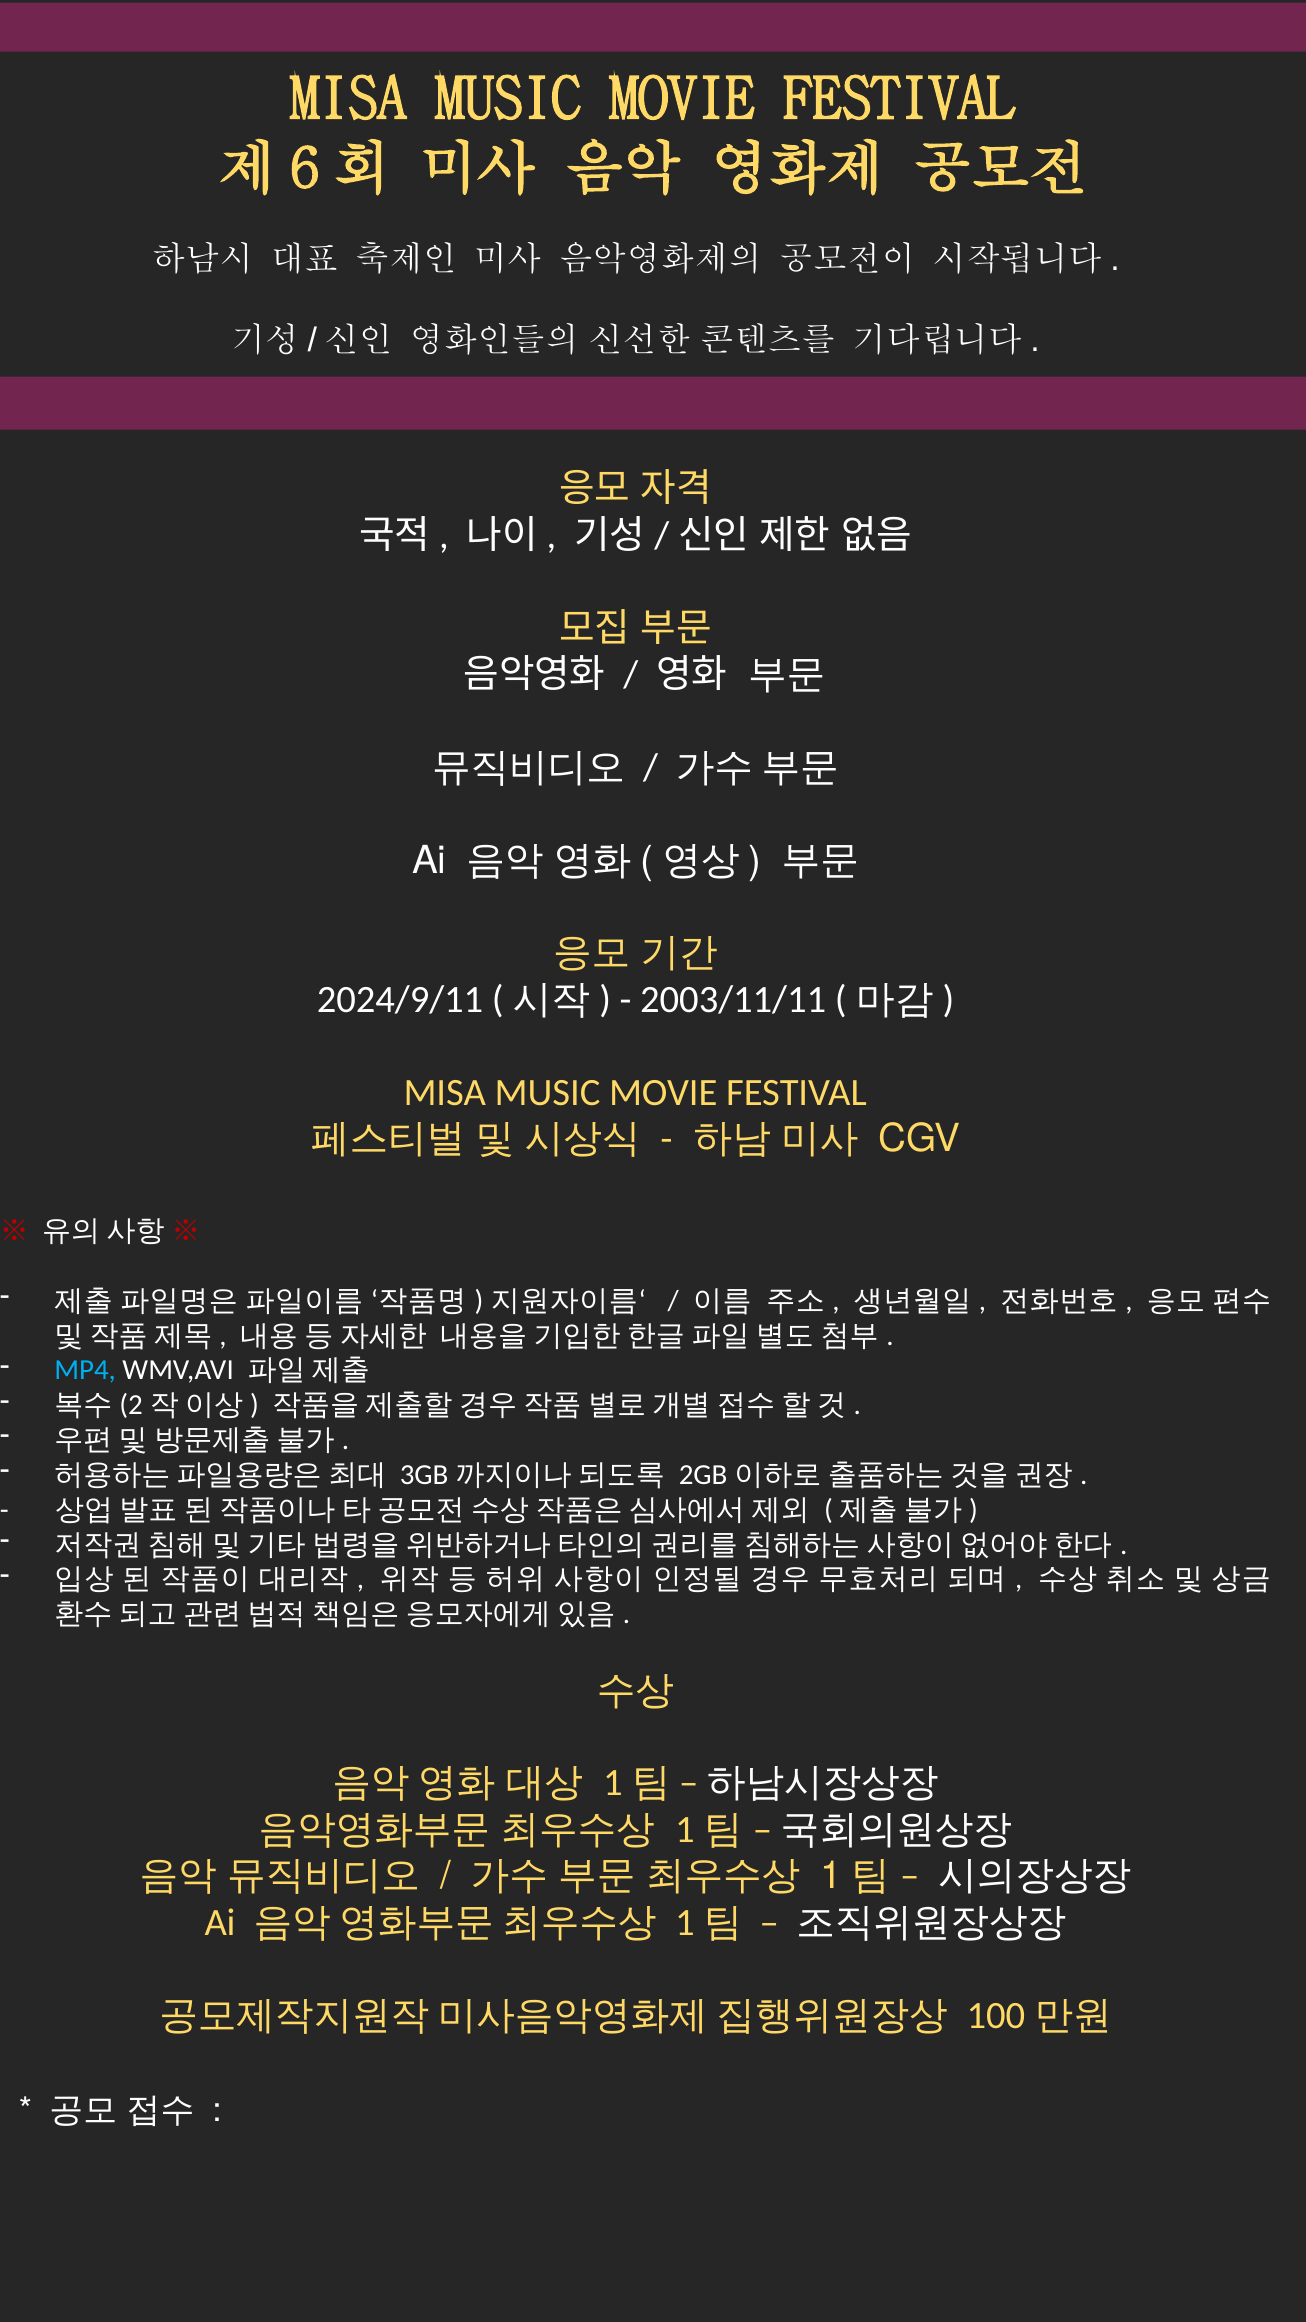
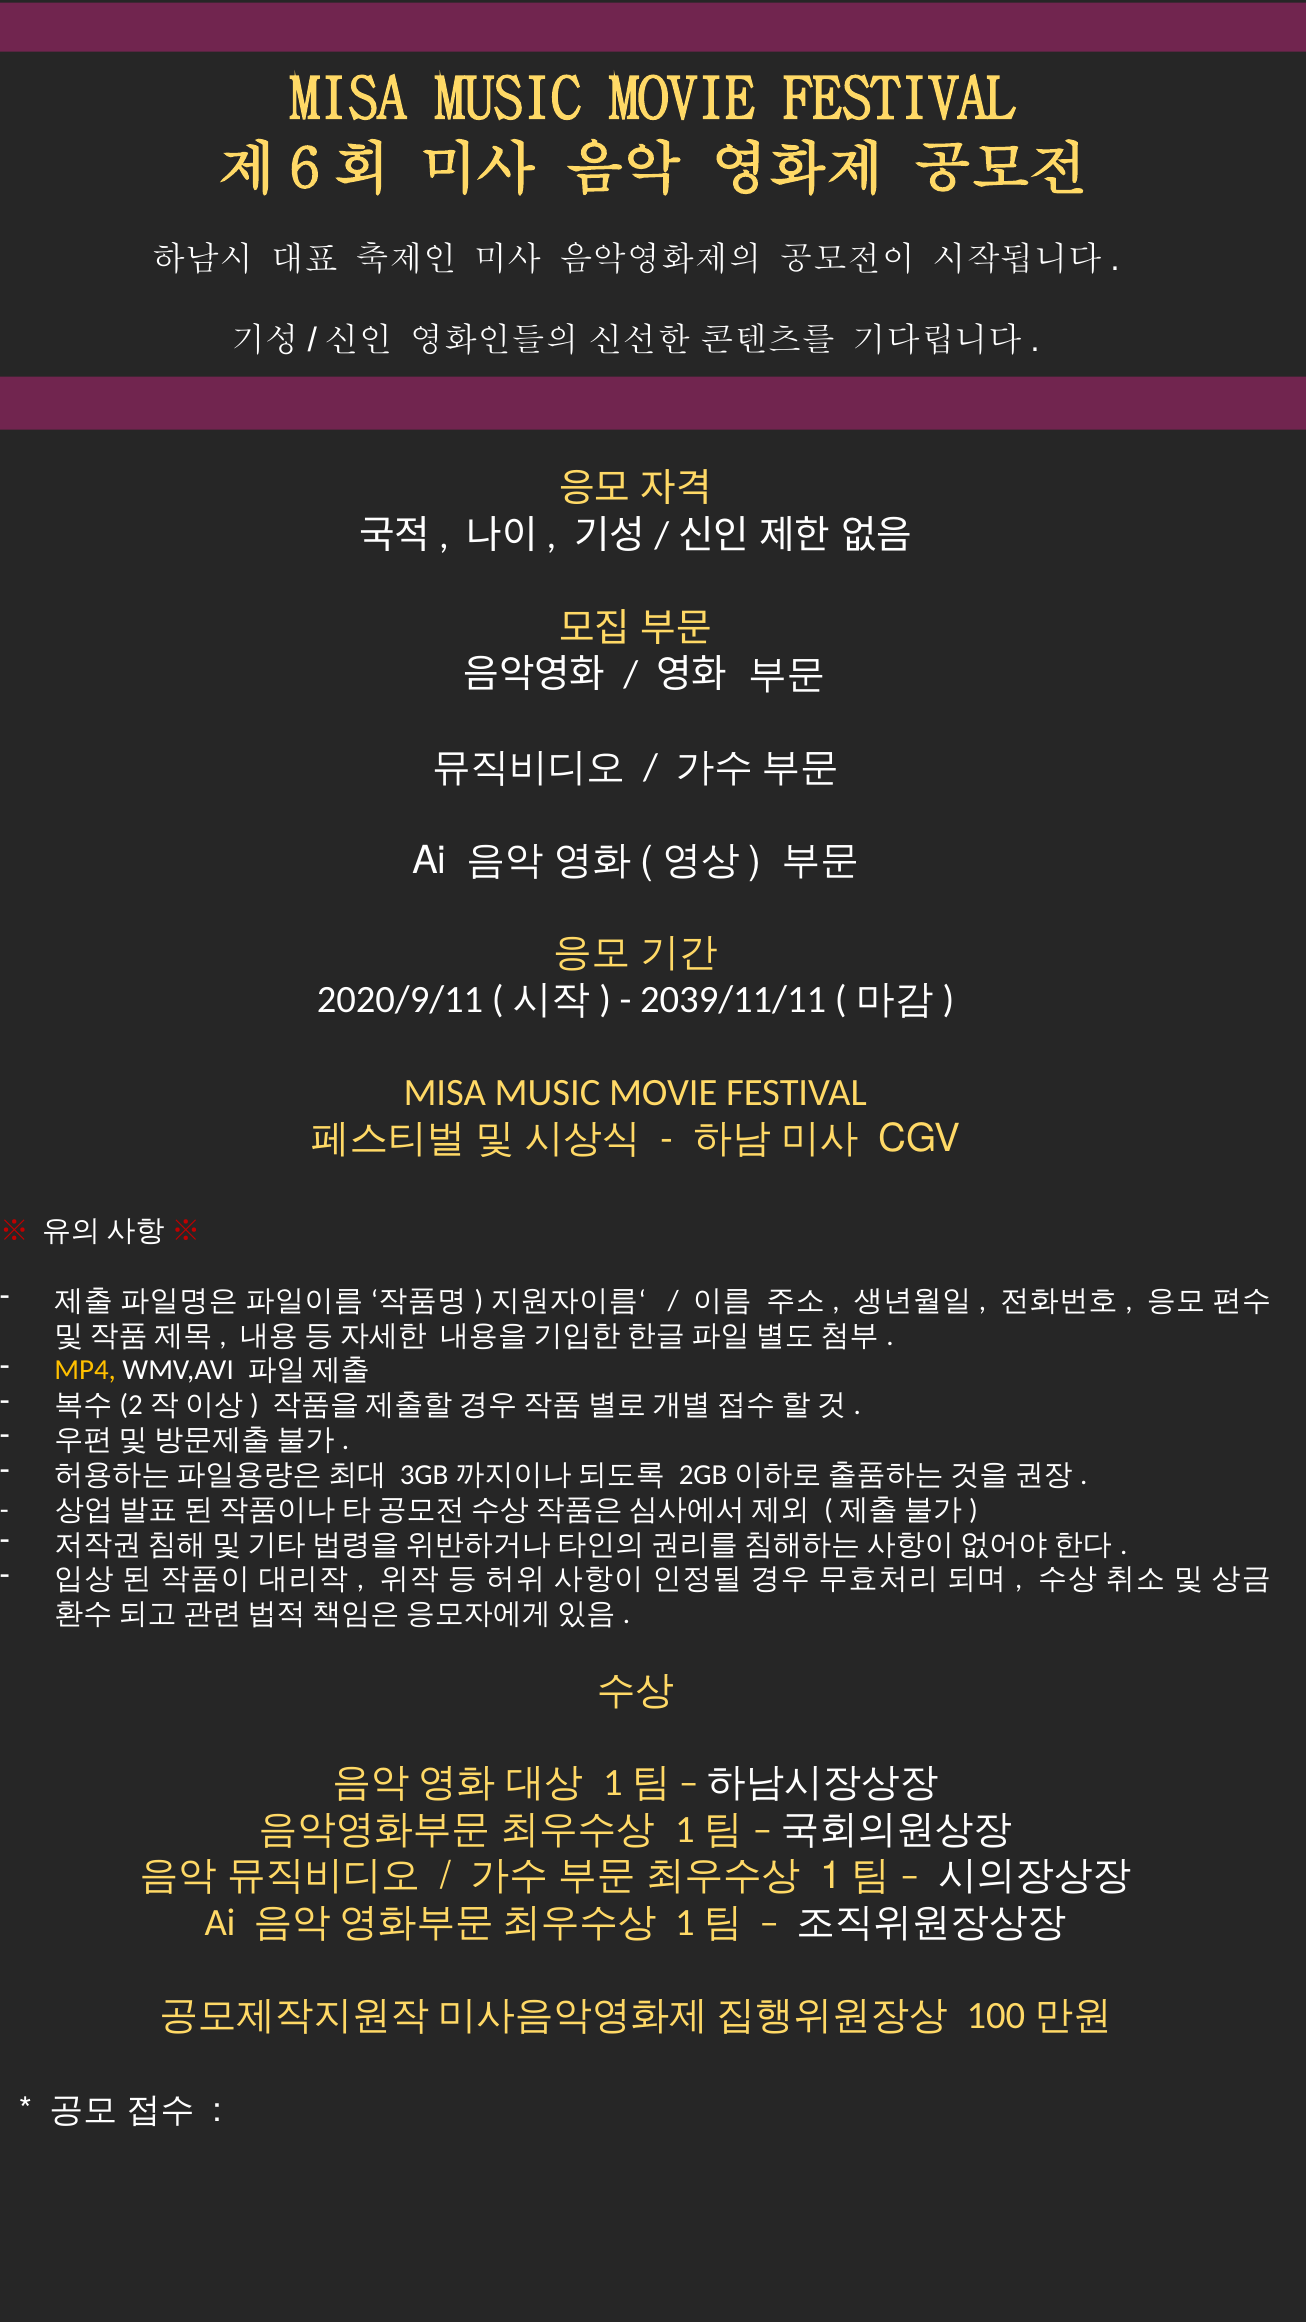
2024/9/11: 2024/9/11 -> 2020/9/11 (400, 1000)
2003/11/11: 2003/11/11 -> 2039/11/11 (733, 1000)
MP4 colour: light blue -> yellow (85, 1370)
